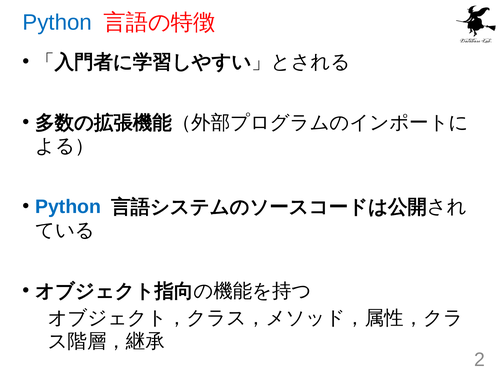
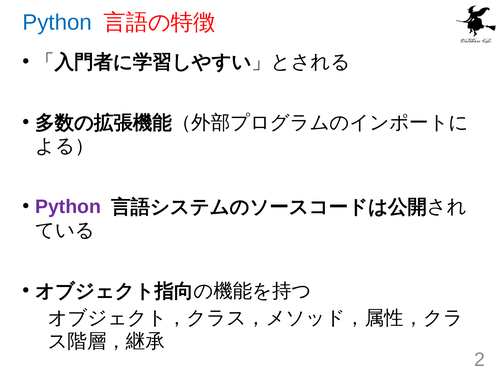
Python colour: blue -> purple (68, 207)
